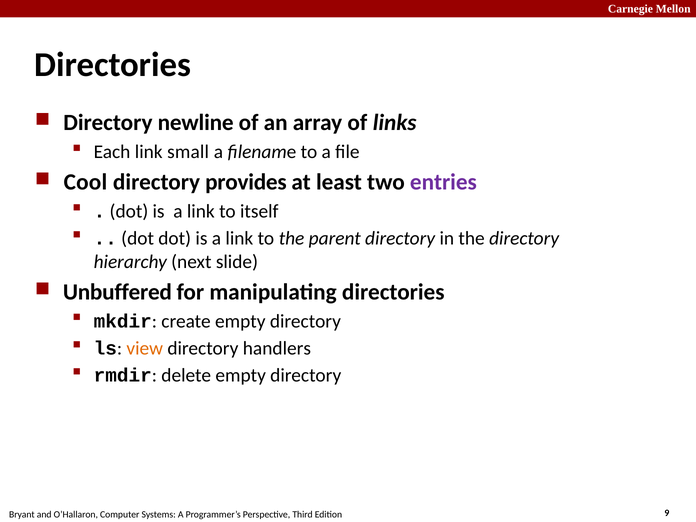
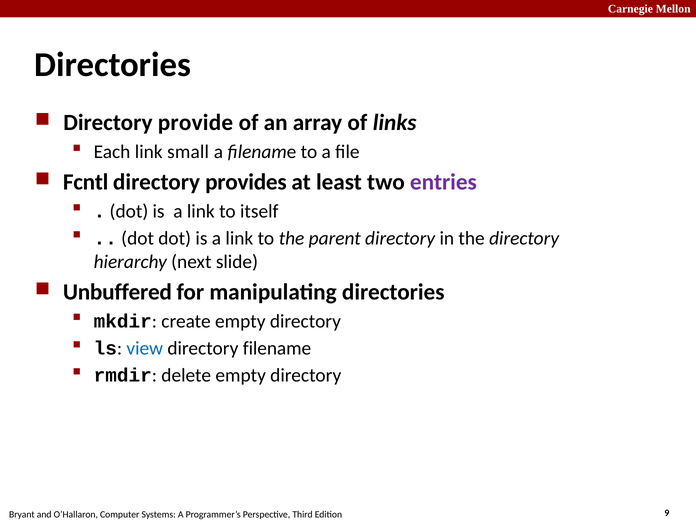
newline: newline -> provide (195, 123)
Cool: Cool -> Fcntl (86, 182)
view colour: orange -> blue (145, 348)
directory handlers: handlers -> filename (277, 348)
